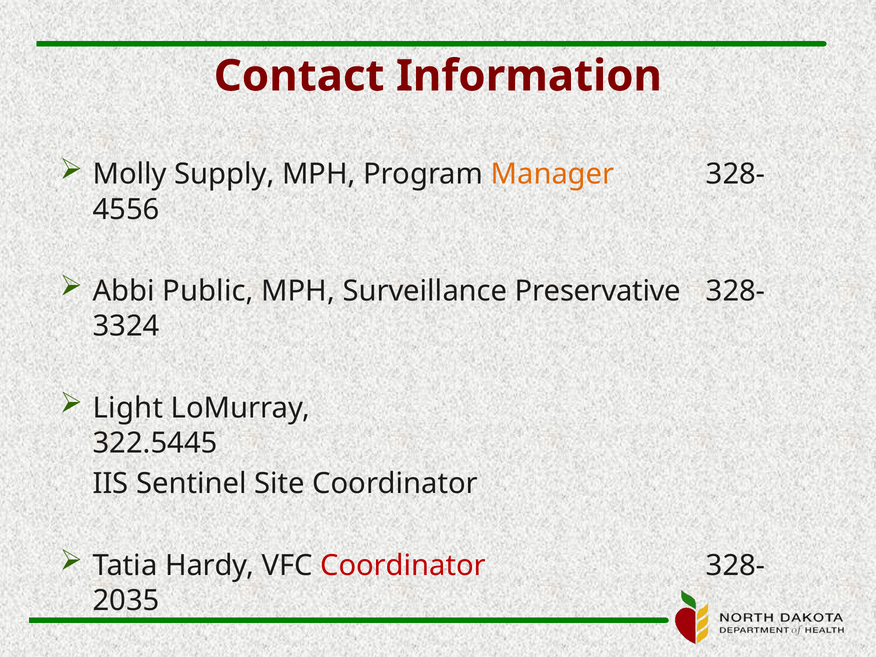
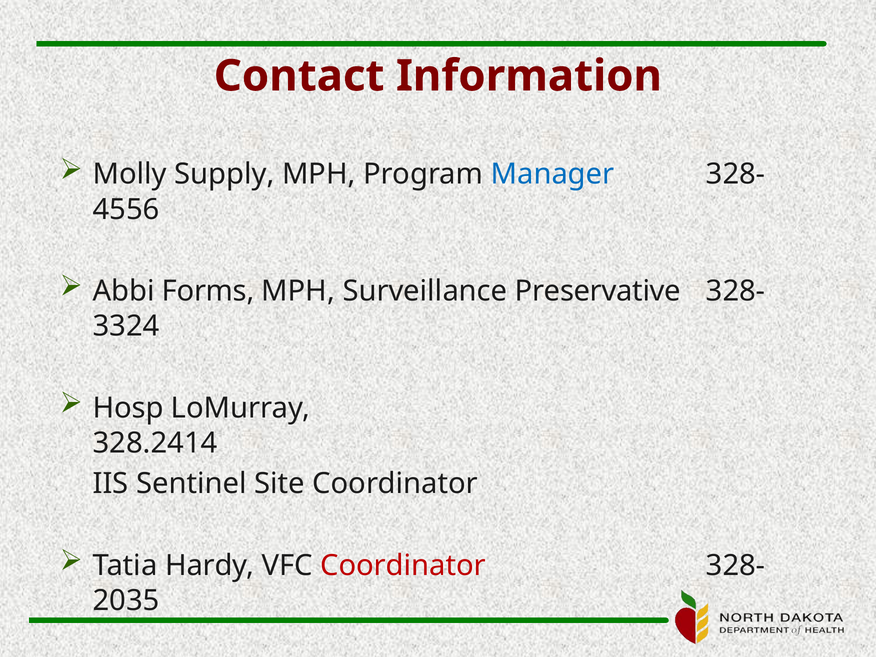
Manager colour: orange -> blue (553, 174)
Public: Public -> Forms (208, 291)
Light: Light -> Hosp (128, 408)
322.5445: 322.5445 -> 328.2414 (155, 443)
